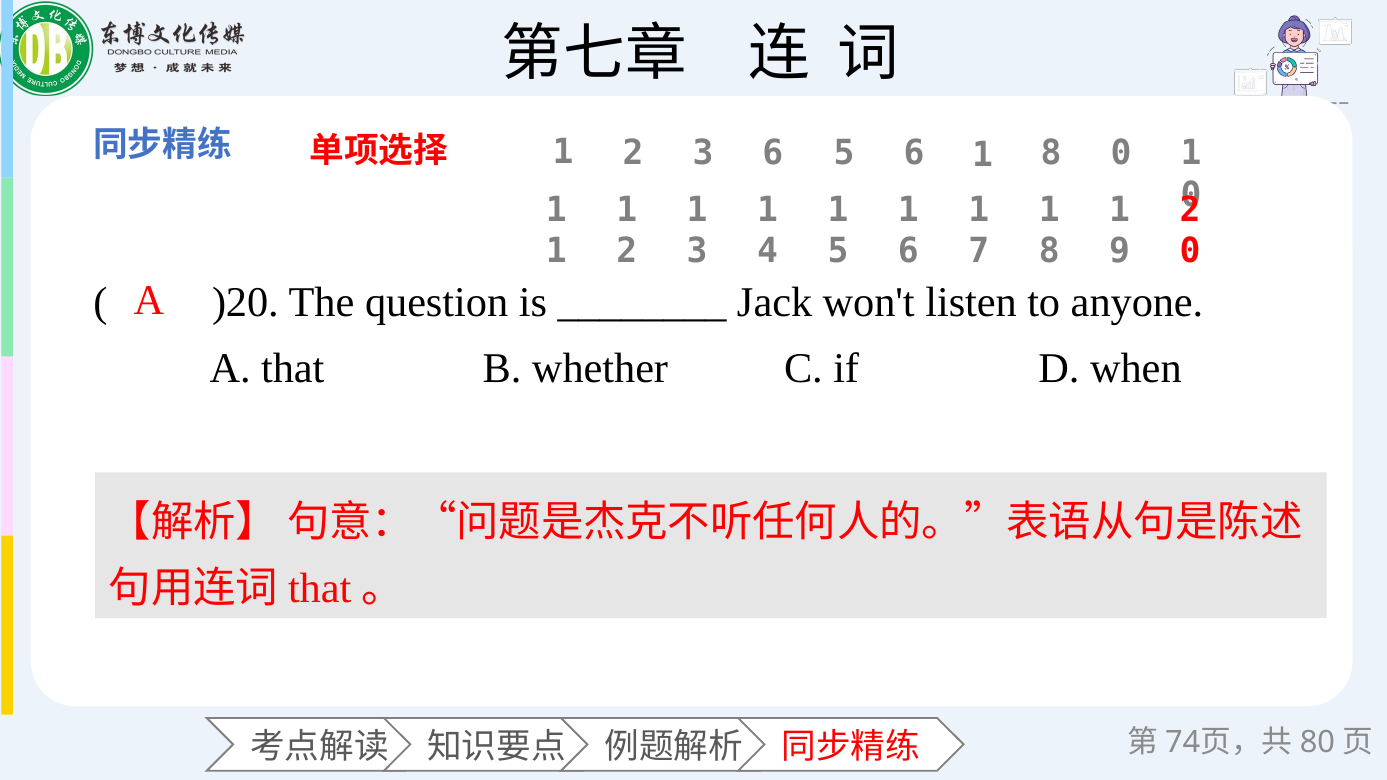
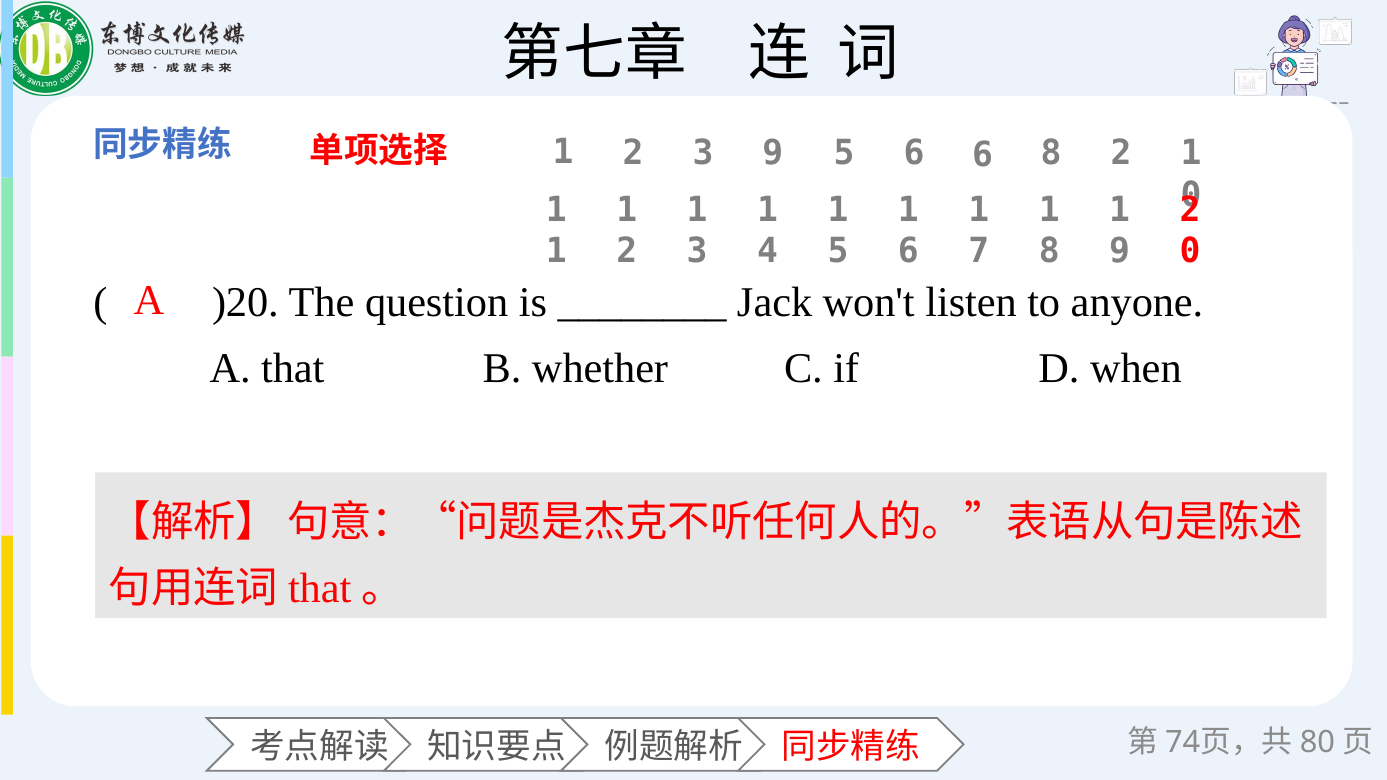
3 6: 6 -> 9 (773, 153)
5 6 1: 1 -> 6 (982, 155)
8 0: 0 -> 2 (1121, 153)
